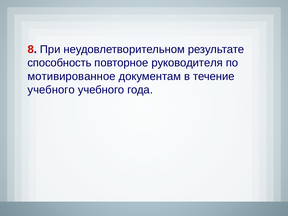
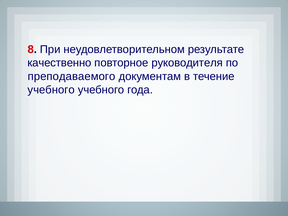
способность: способность -> качественно (59, 63)
мотивированное: мотивированное -> преподаваемого (72, 76)
